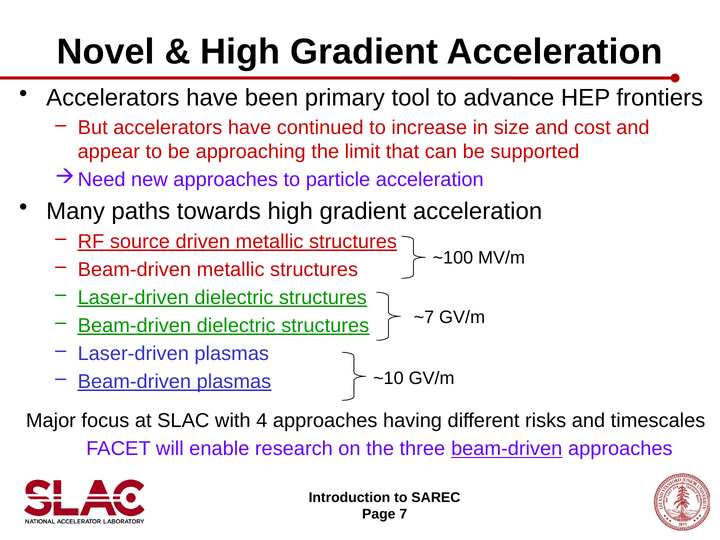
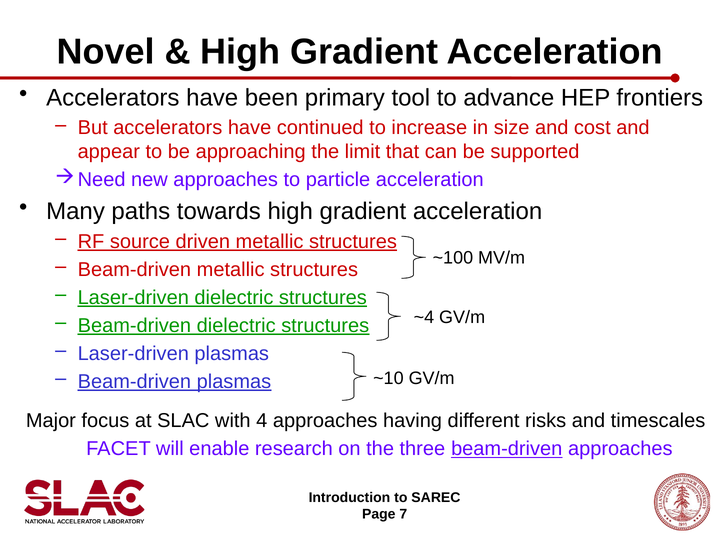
~7: ~7 -> ~4 (424, 317)
